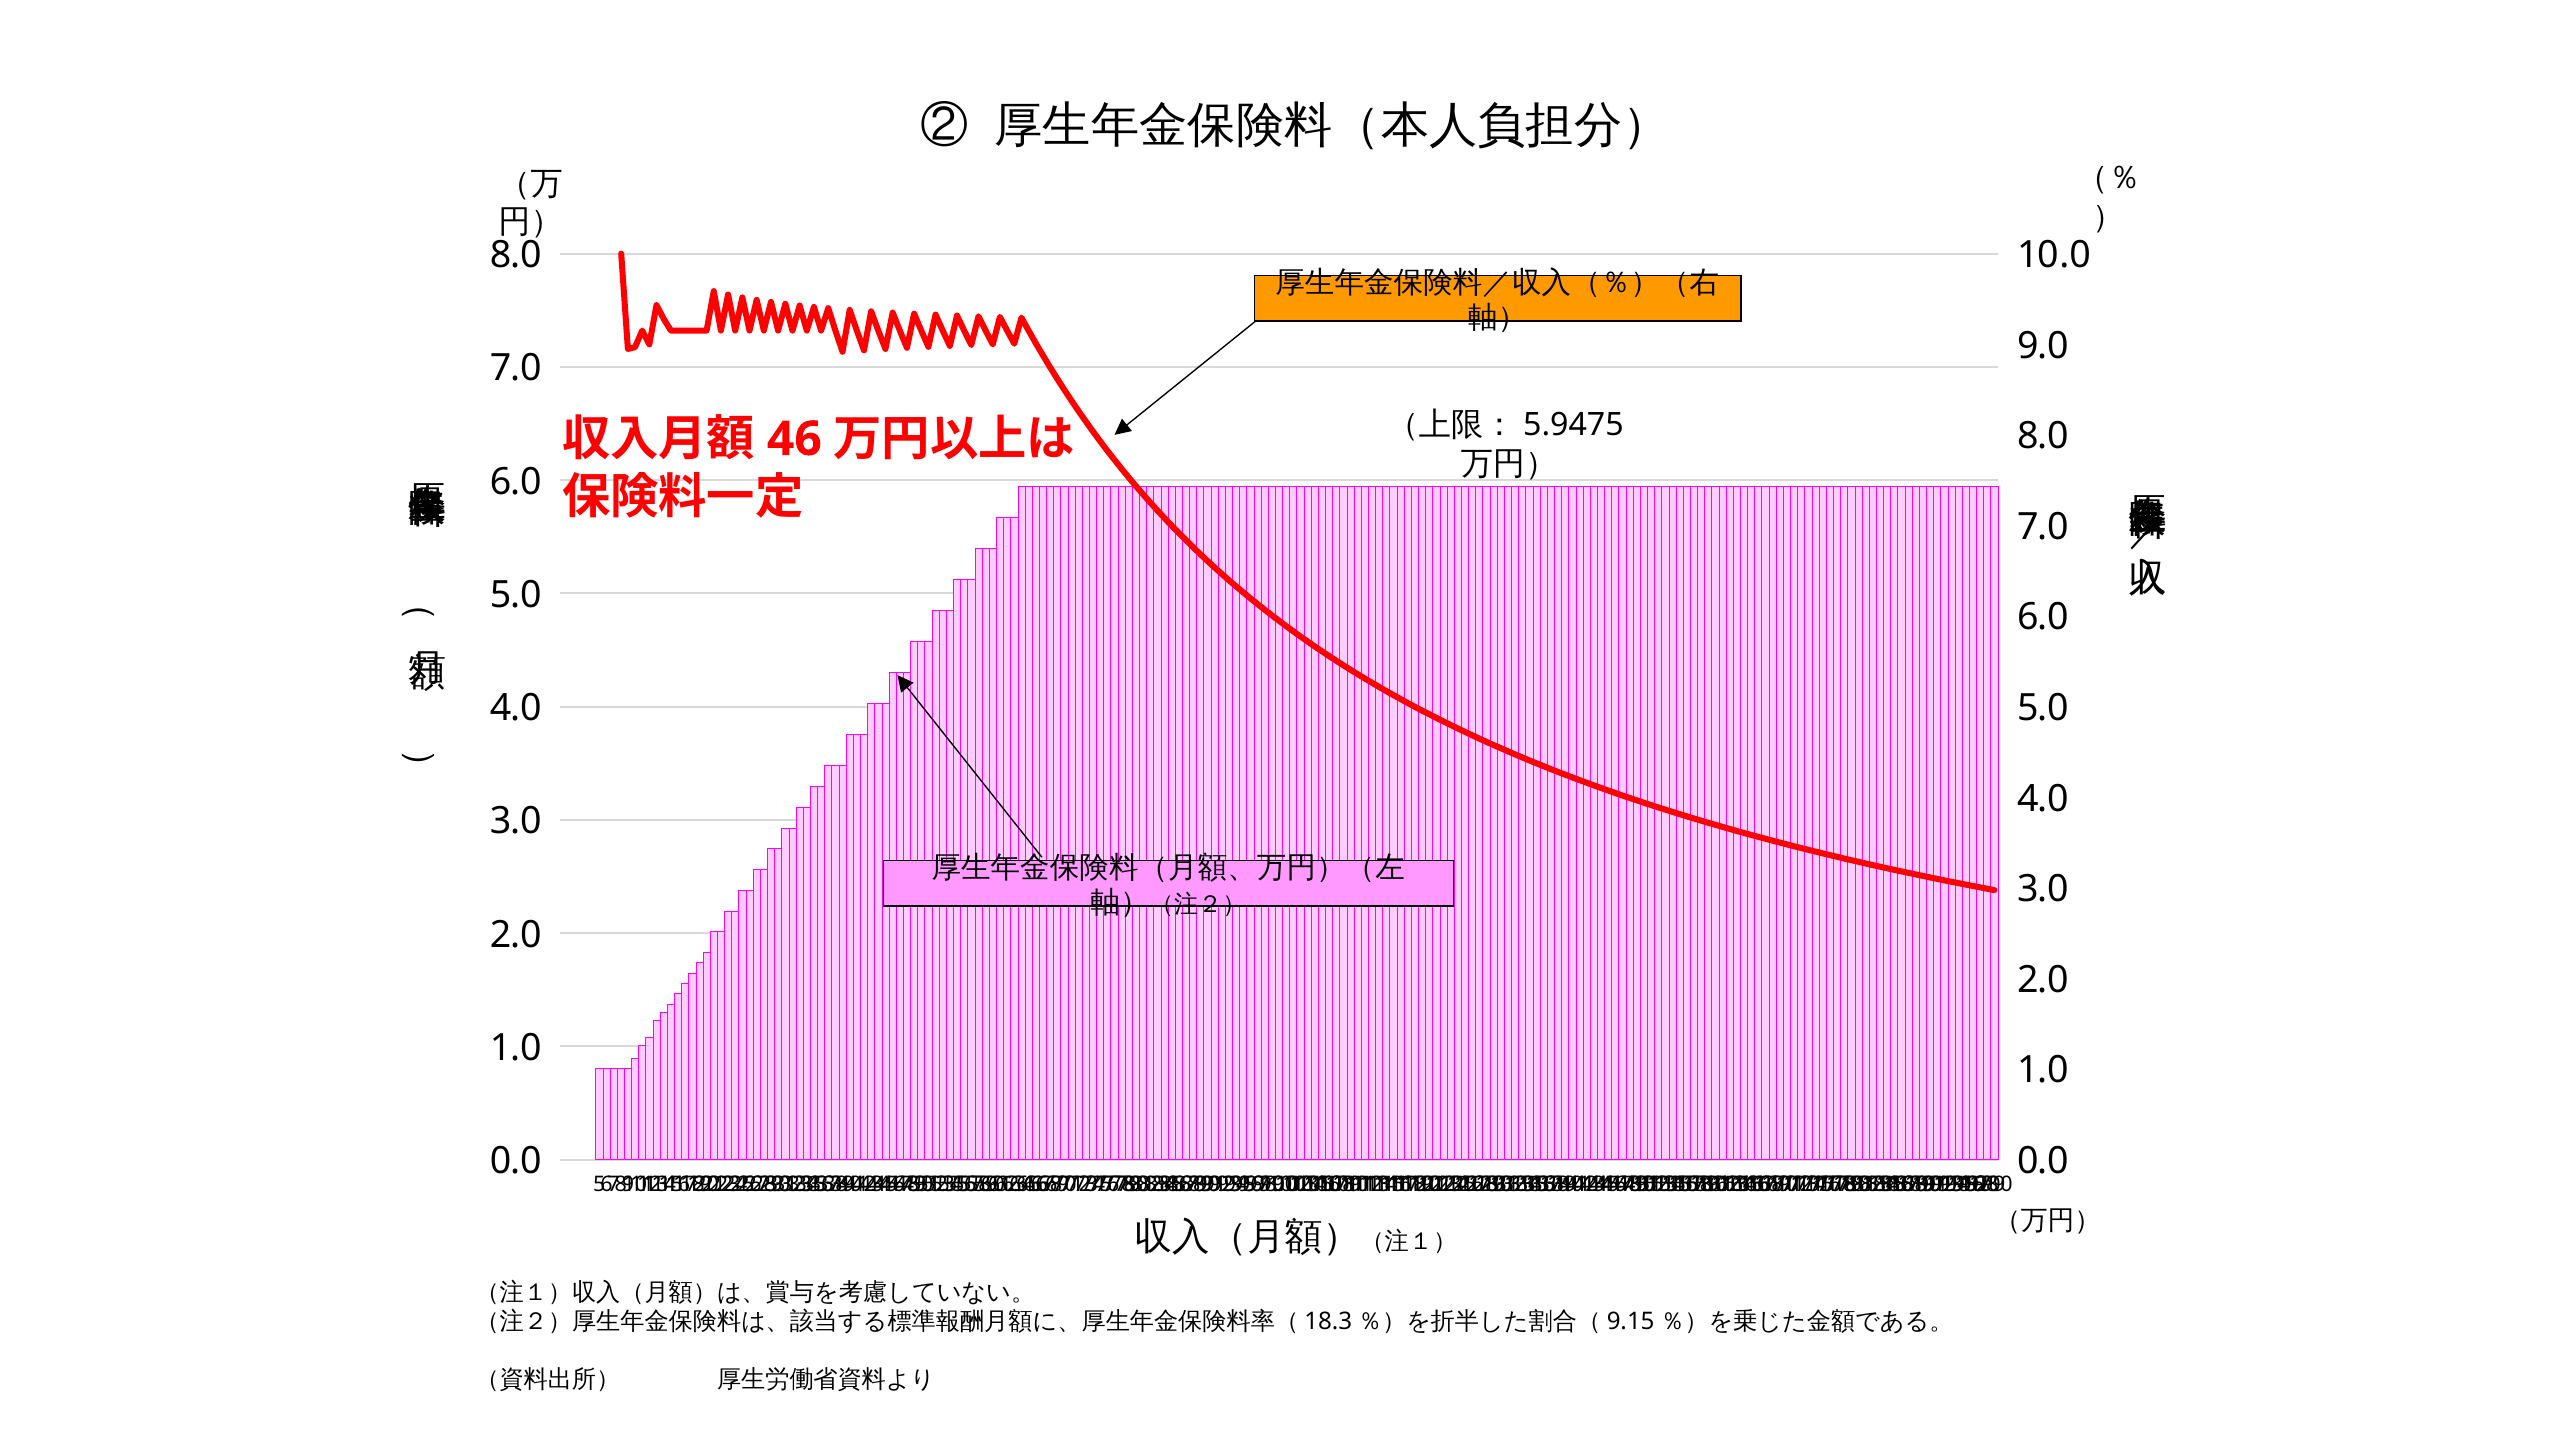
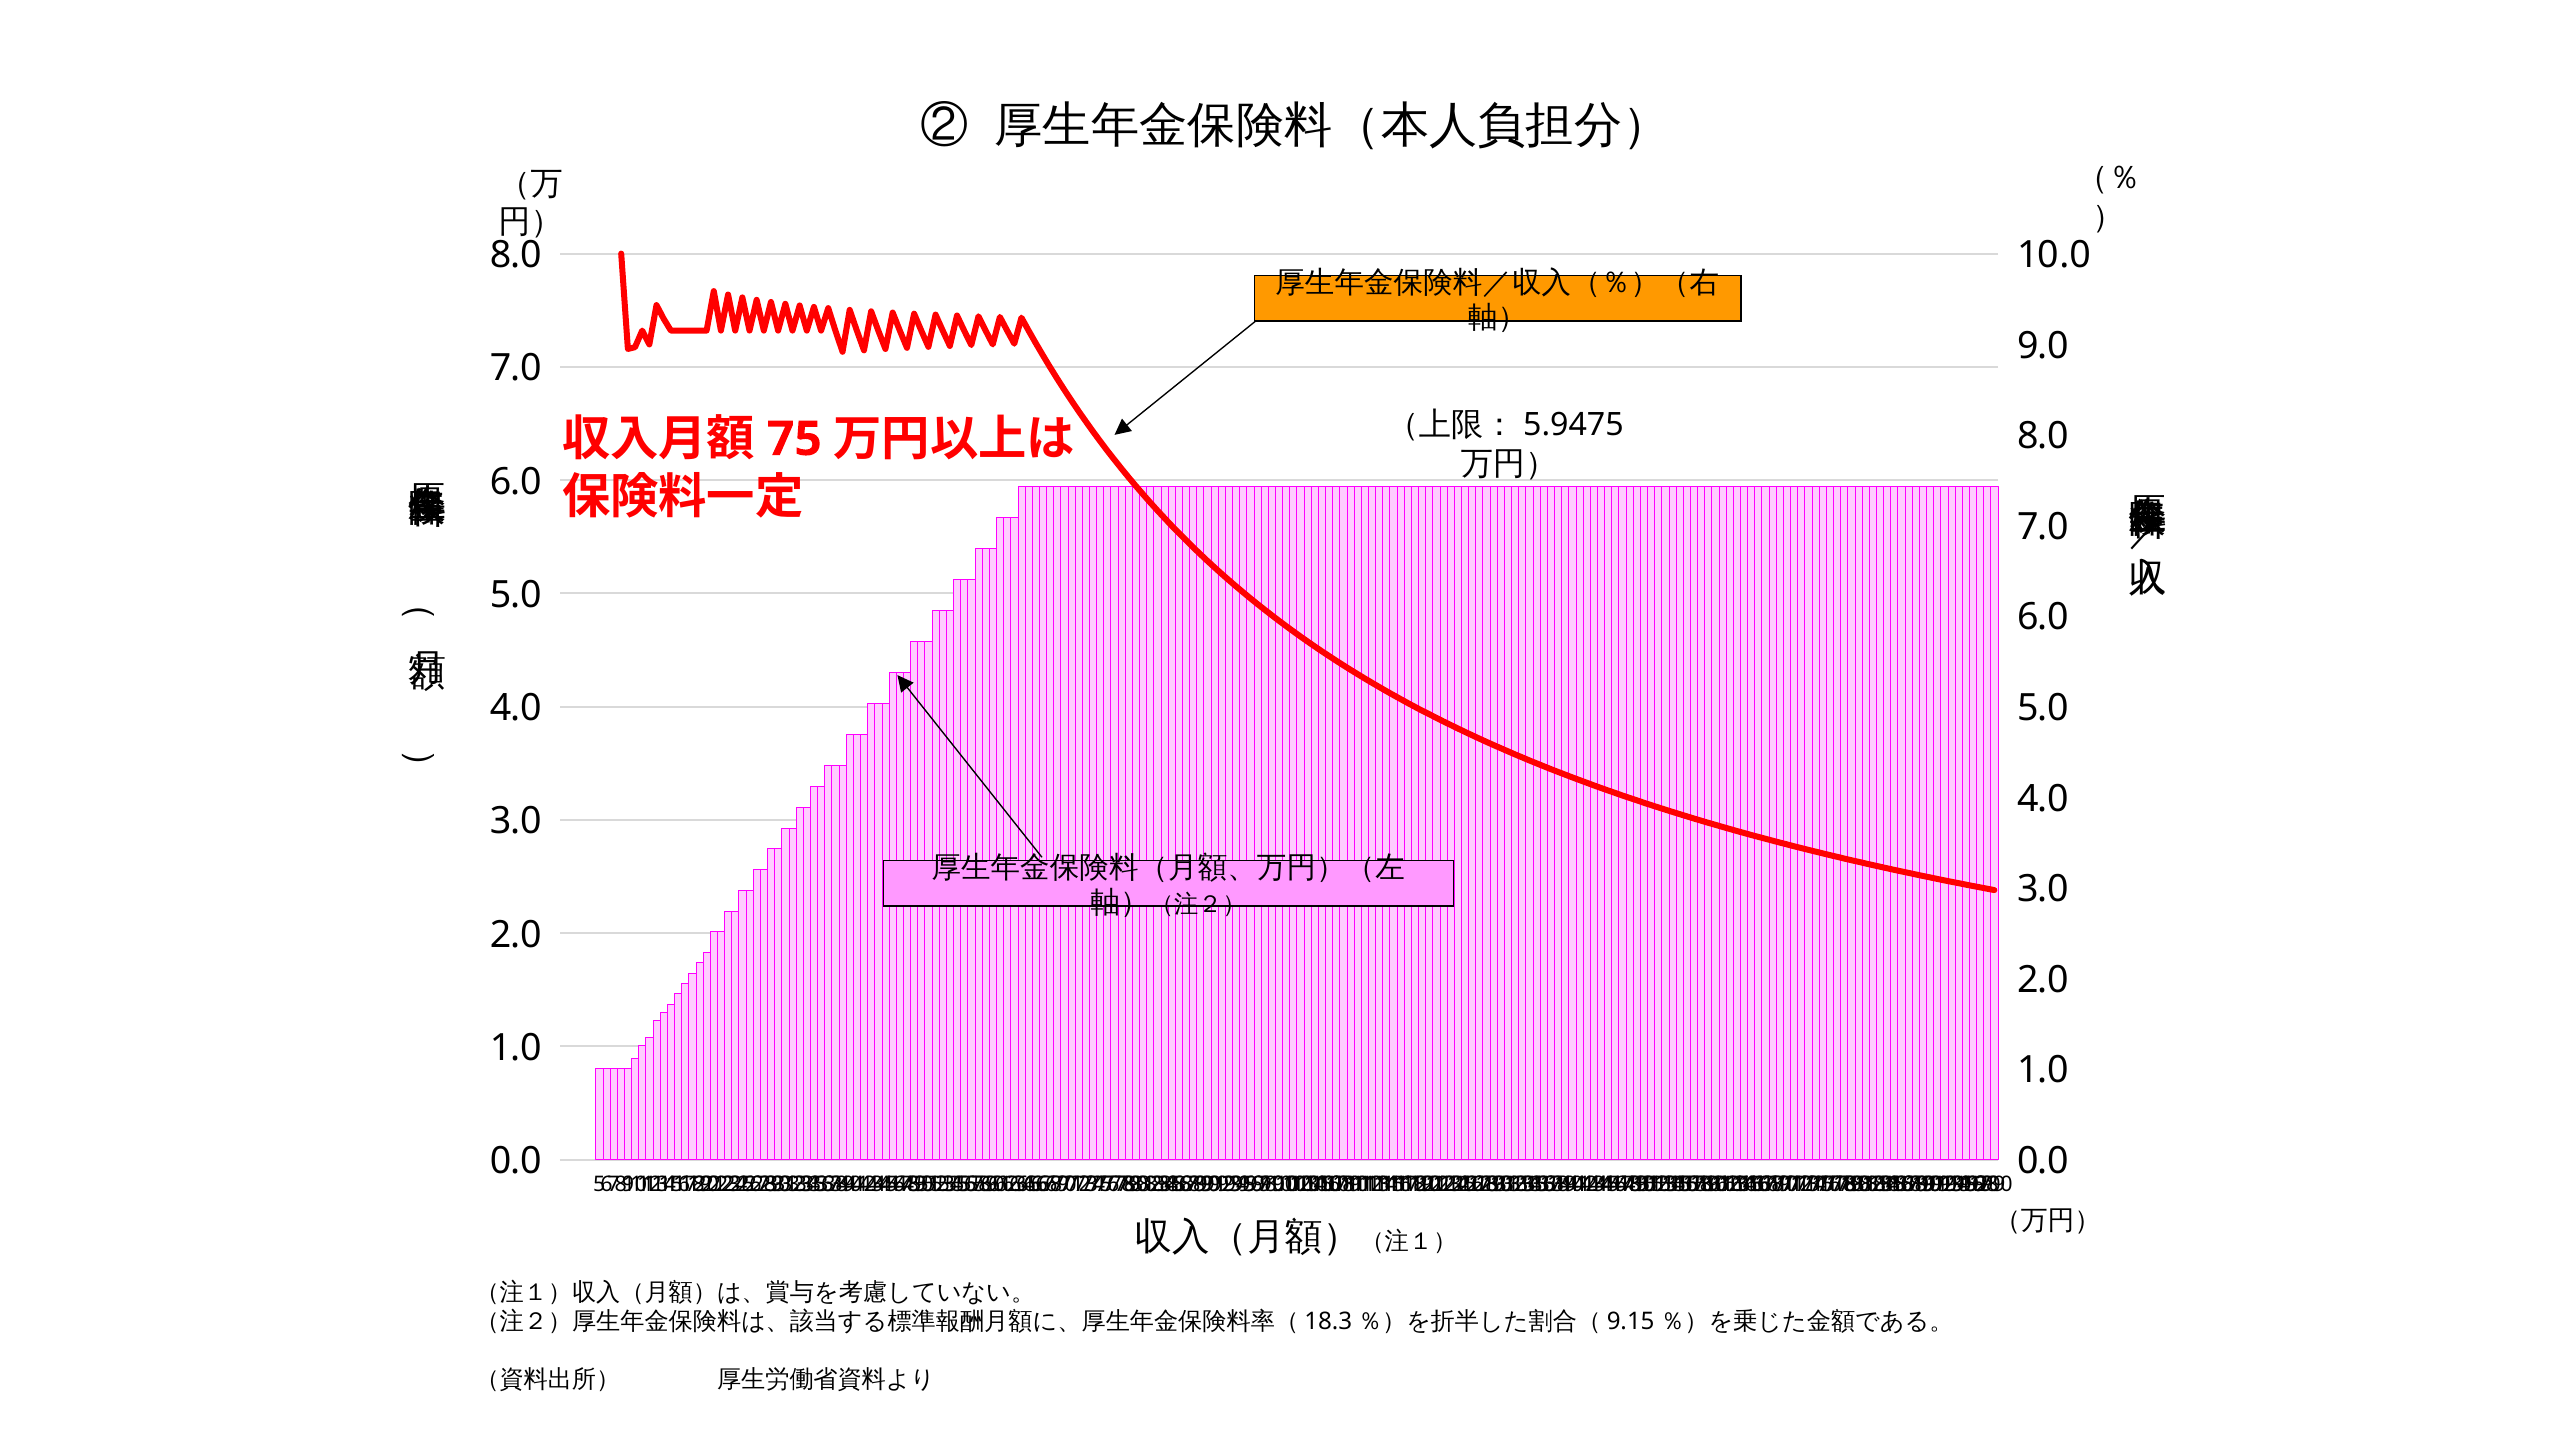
46: 46 -> 75 (794, 439)
